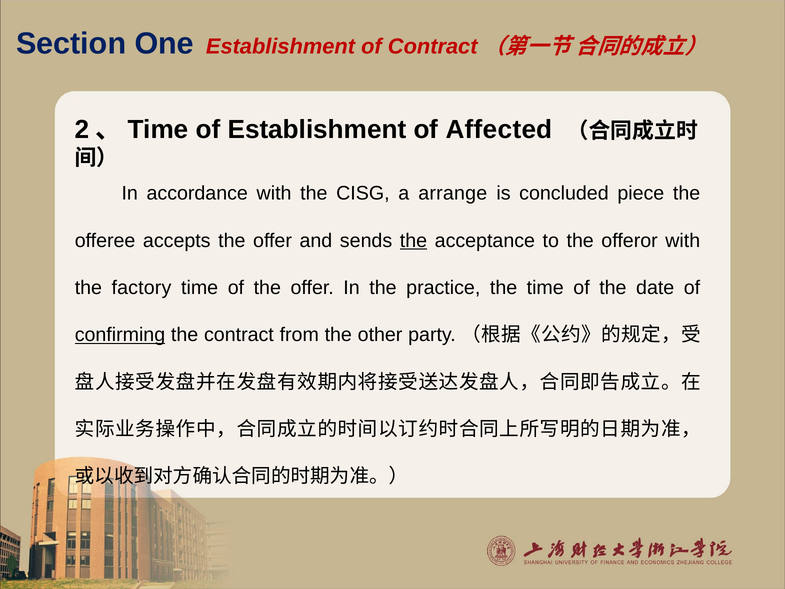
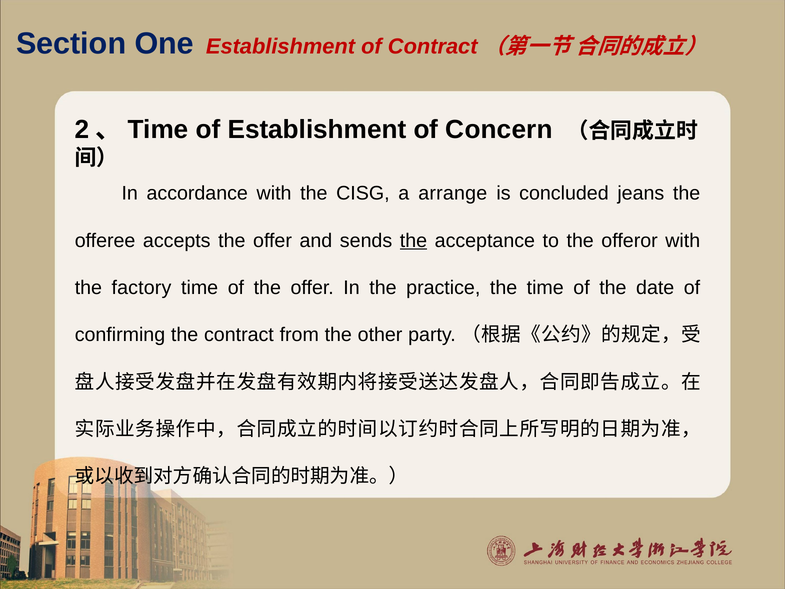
Affected: Affected -> Concern (499, 129)
piece: piece -> jeans (641, 193)
confirming underline: present -> none (120, 335)
